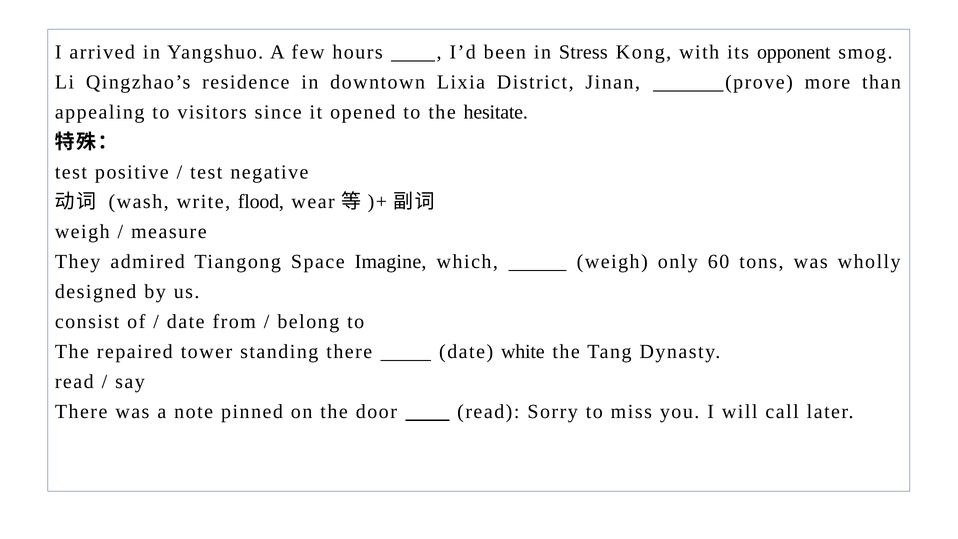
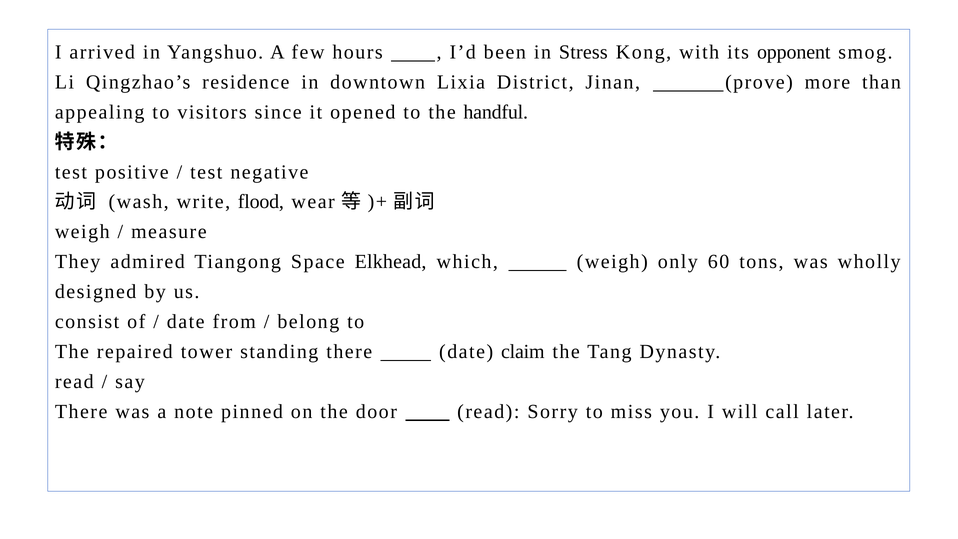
hesitate: hesitate -> handful (496, 112)
Imagine: Imagine -> Elkhead (391, 262)
white: white -> claim (523, 351)
